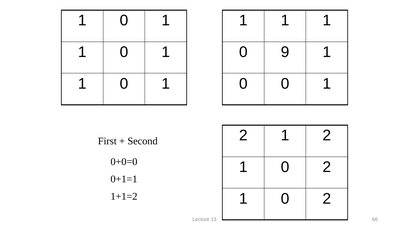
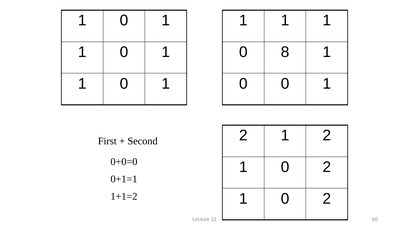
9: 9 -> 8 (285, 52)
